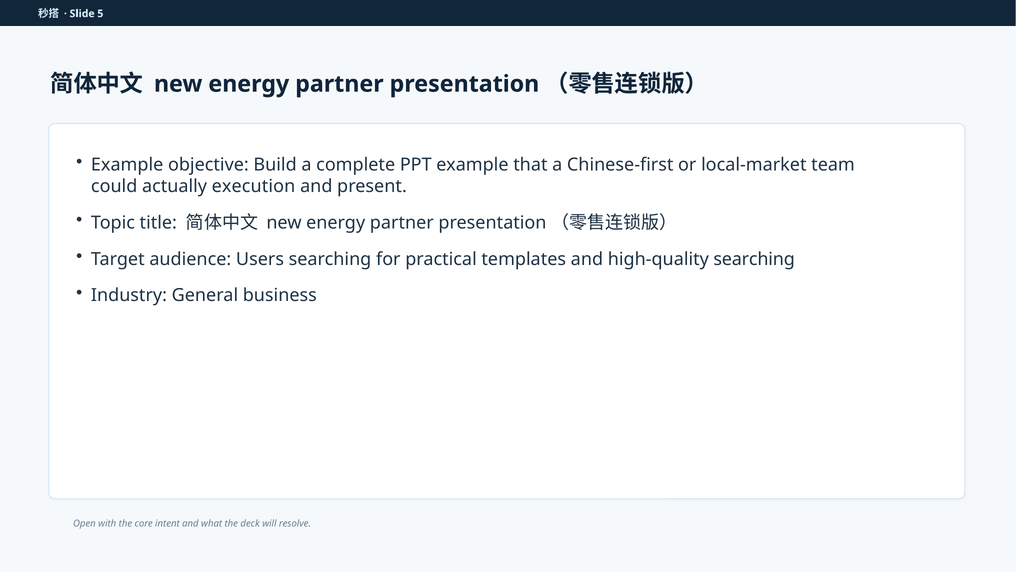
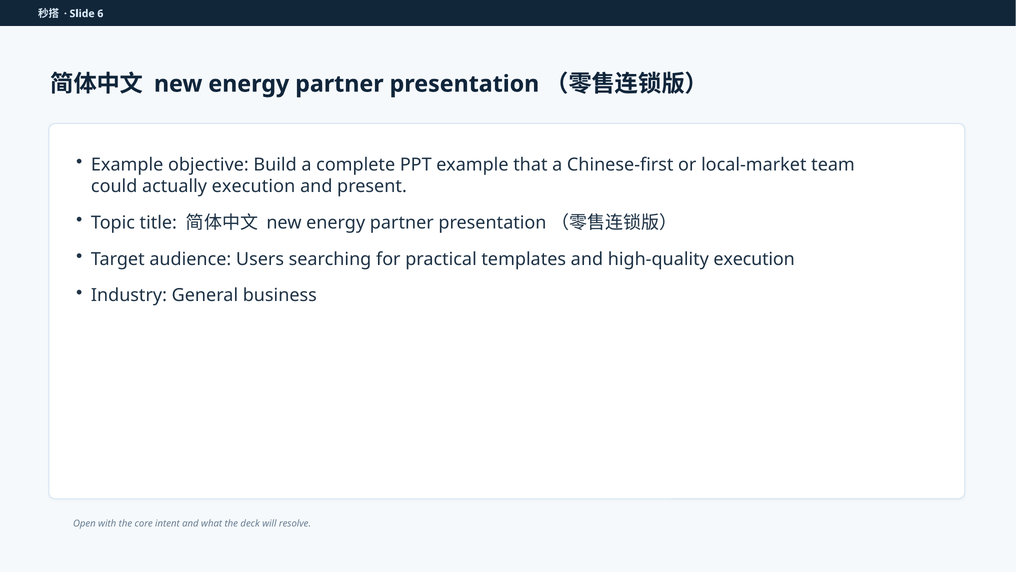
5: 5 -> 6 (100, 14)
high-quality searching: searching -> execution (754, 259)
